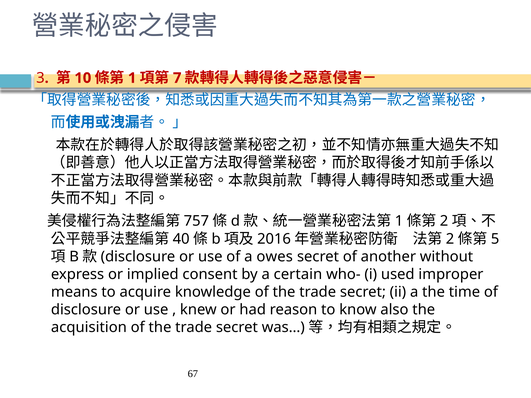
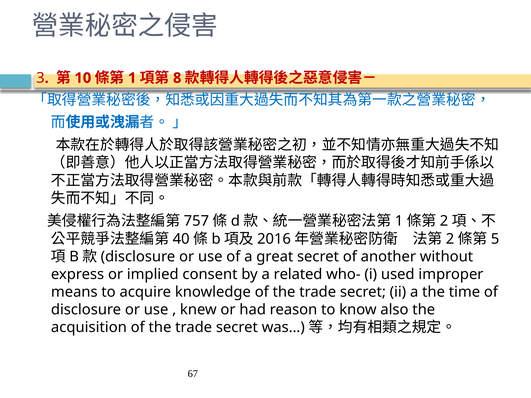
7: 7 -> 8 (177, 78)
owes: owes -> great (275, 257)
certain: certain -> related (298, 274)
